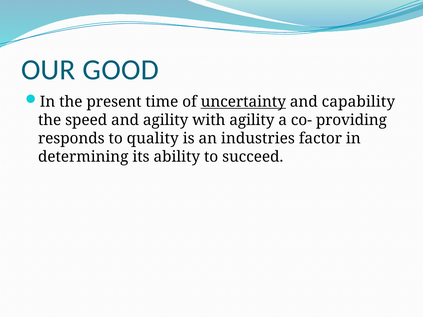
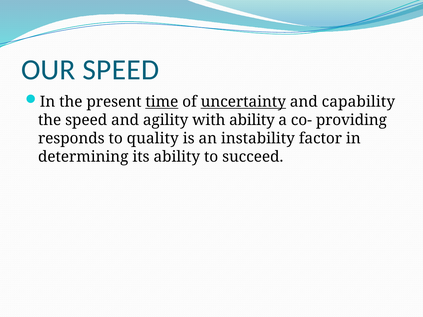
OUR GOOD: GOOD -> SPEED (121, 70)
time underline: none -> present (162, 102)
with agility: agility -> ability (252, 120)
industries: industries -> instability (258, 138)
